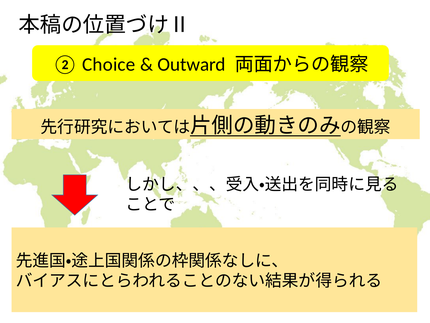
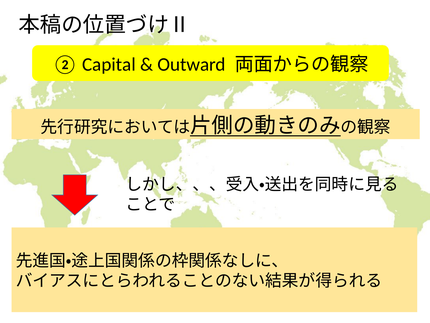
Choice: Choice -> Capital (109, 64)
